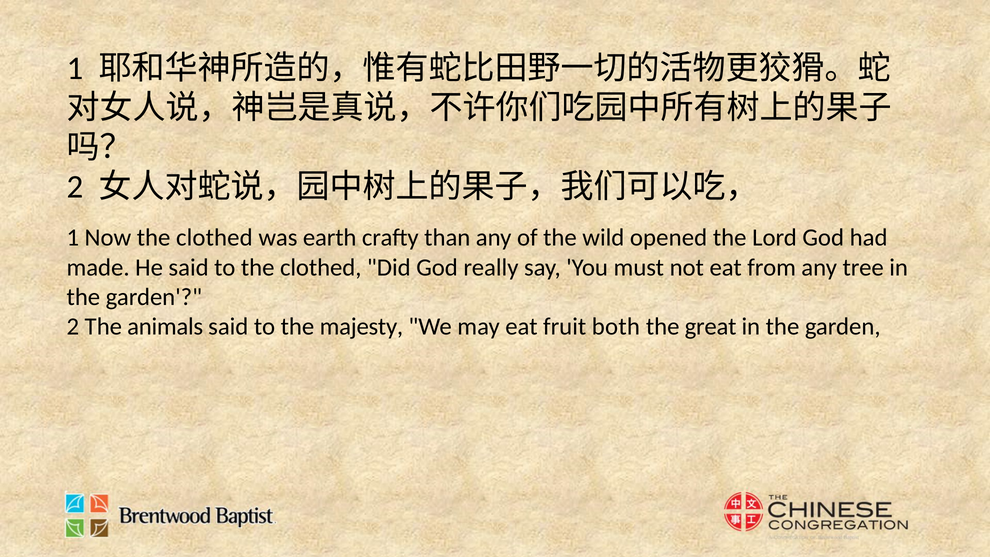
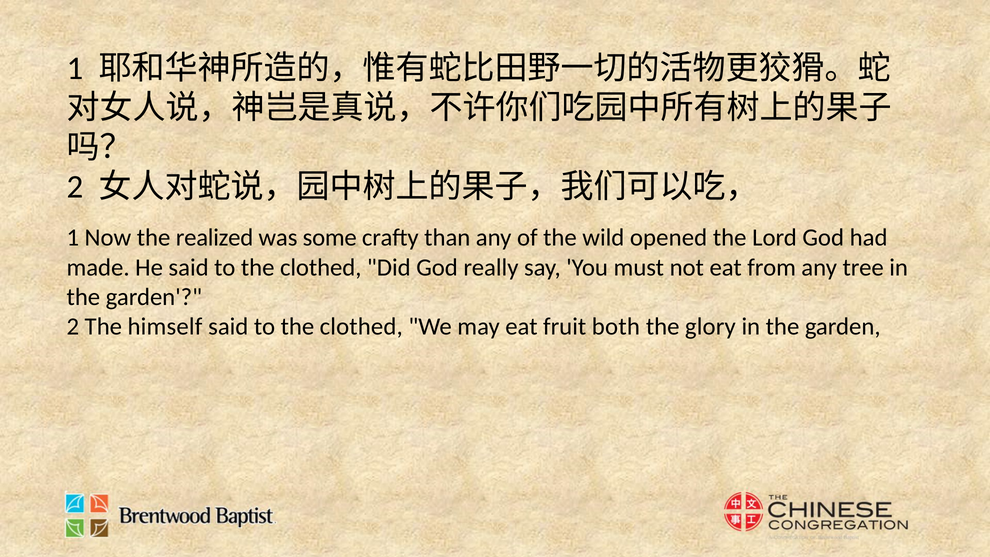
Now the clothed: clothed -> realized (215, 238)
earth: earth -> some (330, 238)
animals: animals -> himself (165, 327)
majesty: majesty -> clothed (361, 327)
great: great -> glory (710, 327)
